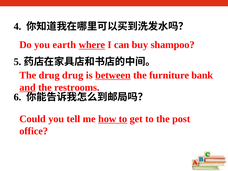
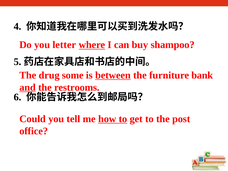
earth: earth -> letter (64, 45)
drug drug: drug -> some (73, 75)
